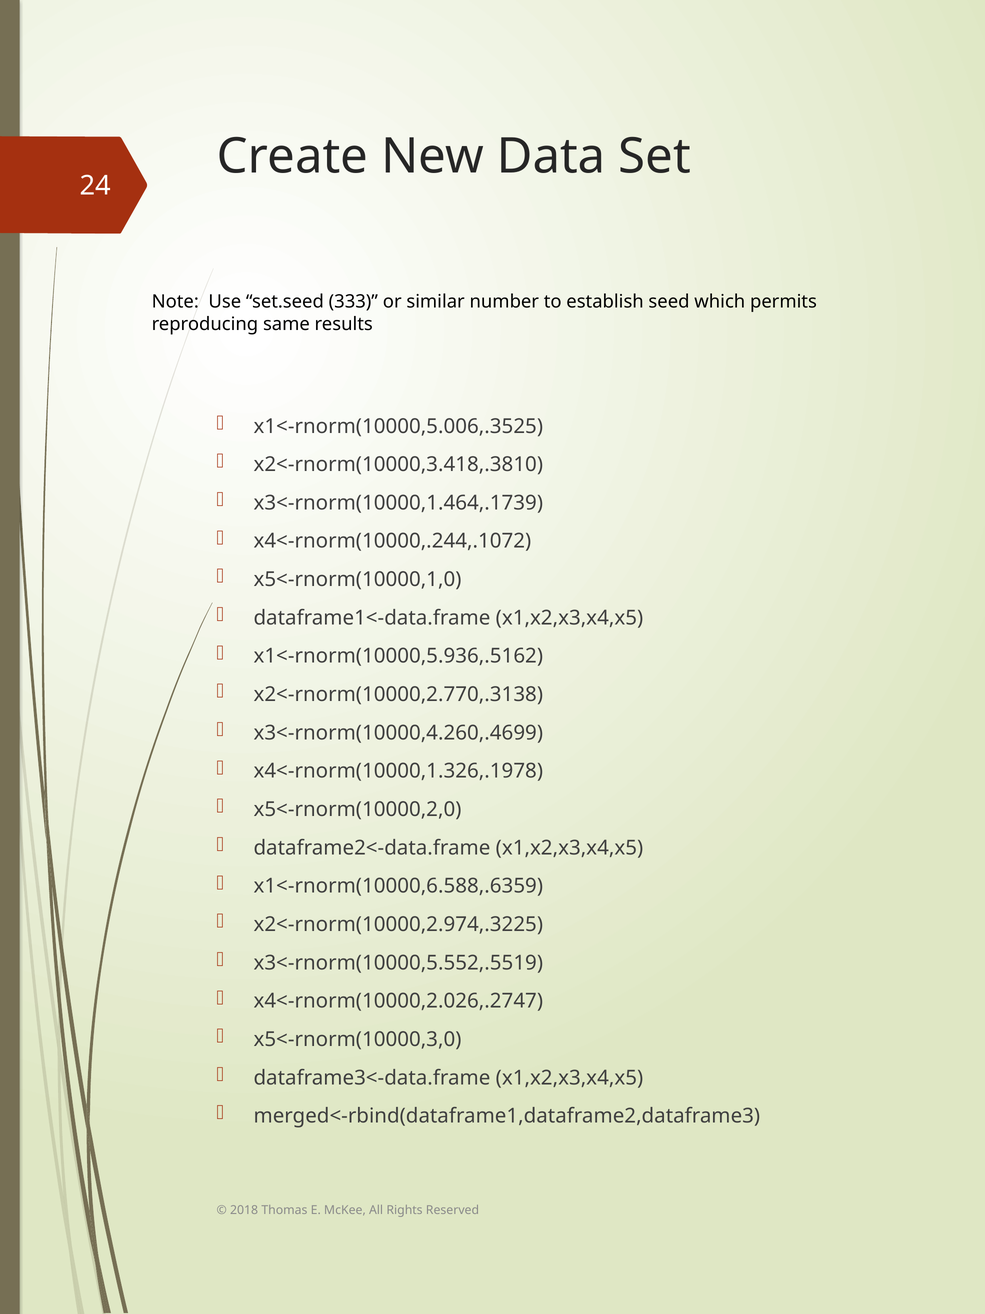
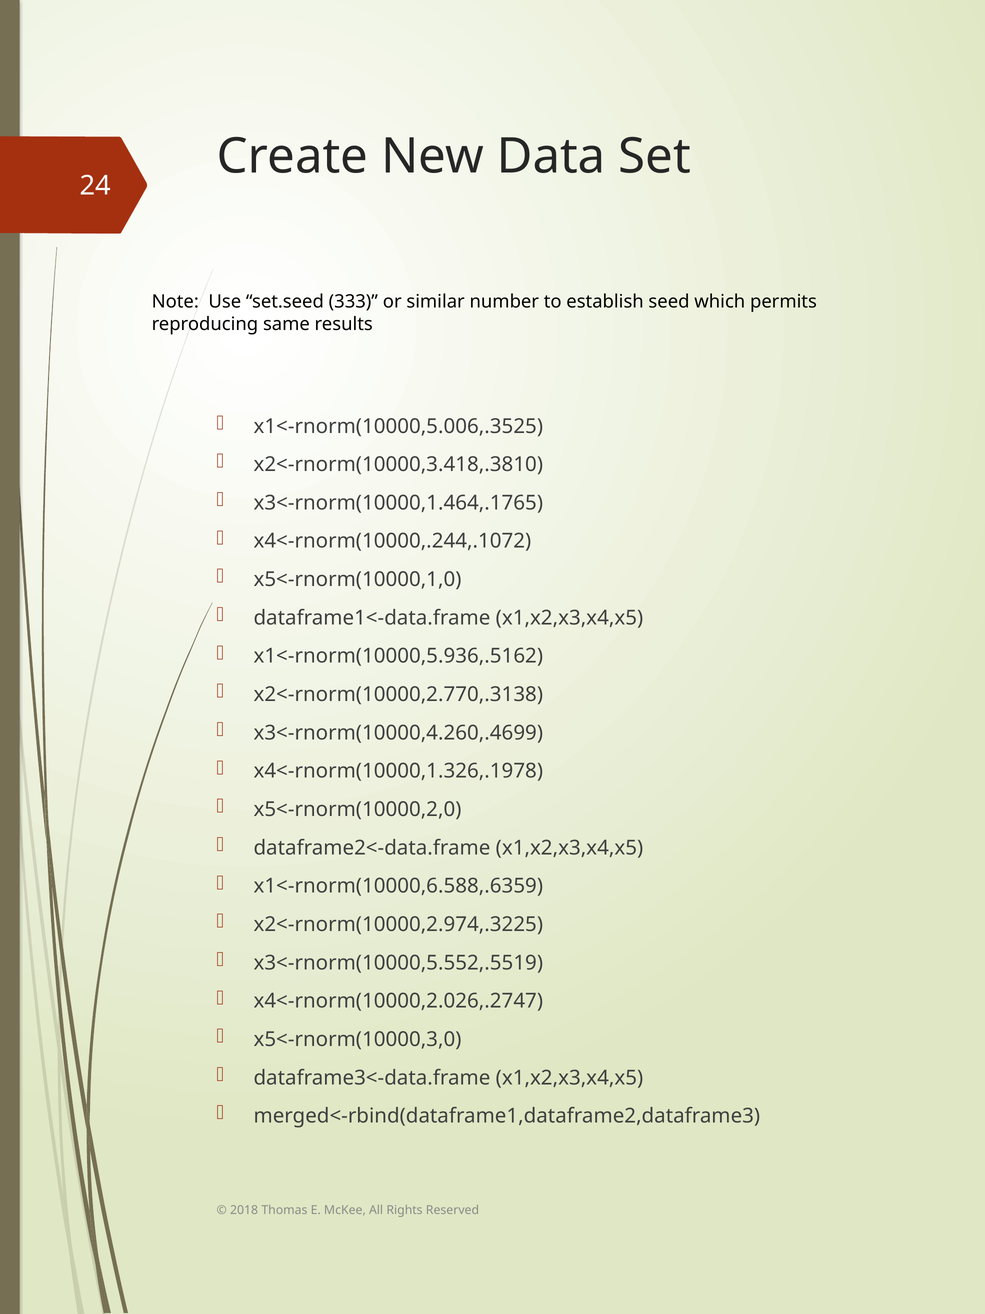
x3<-rnorm(10000,1.464,.1739: x3<-rnorm(10000,1.464,.1739 -> x3<-rnorm(10000,1.464,.1765 (398, 503)
